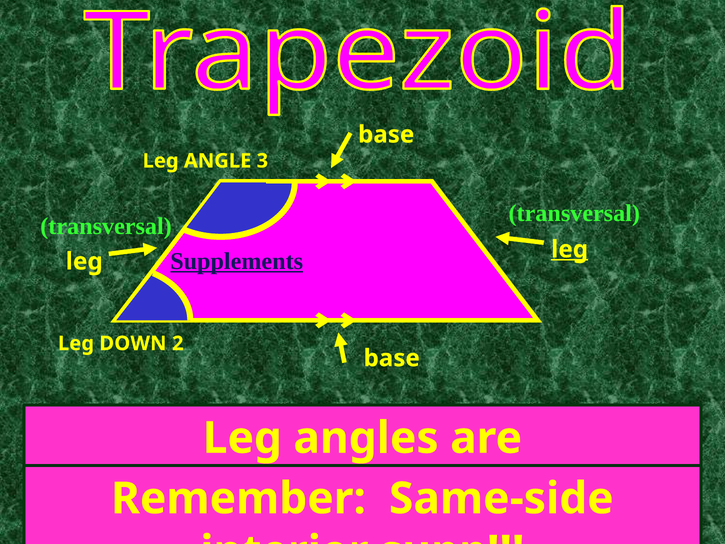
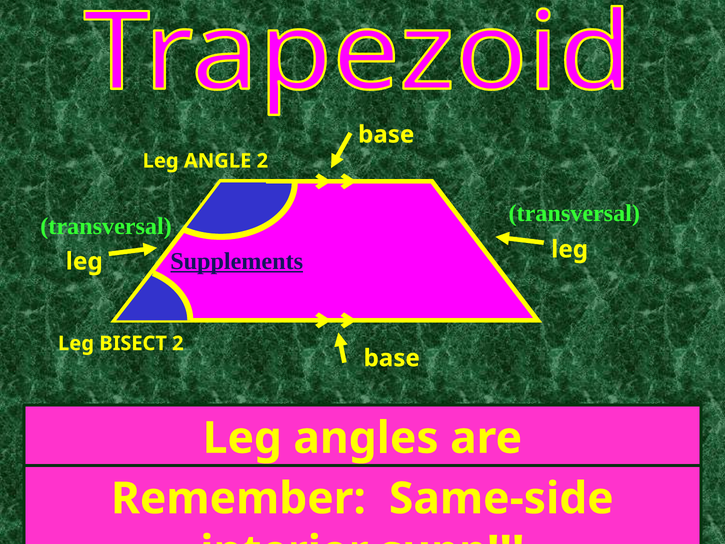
ANGLE 3: 3 -> 2 (262, 161)
leg underline: present -> none (570, 249)
DOWN: DOWN -> BISECT (133, 343)
